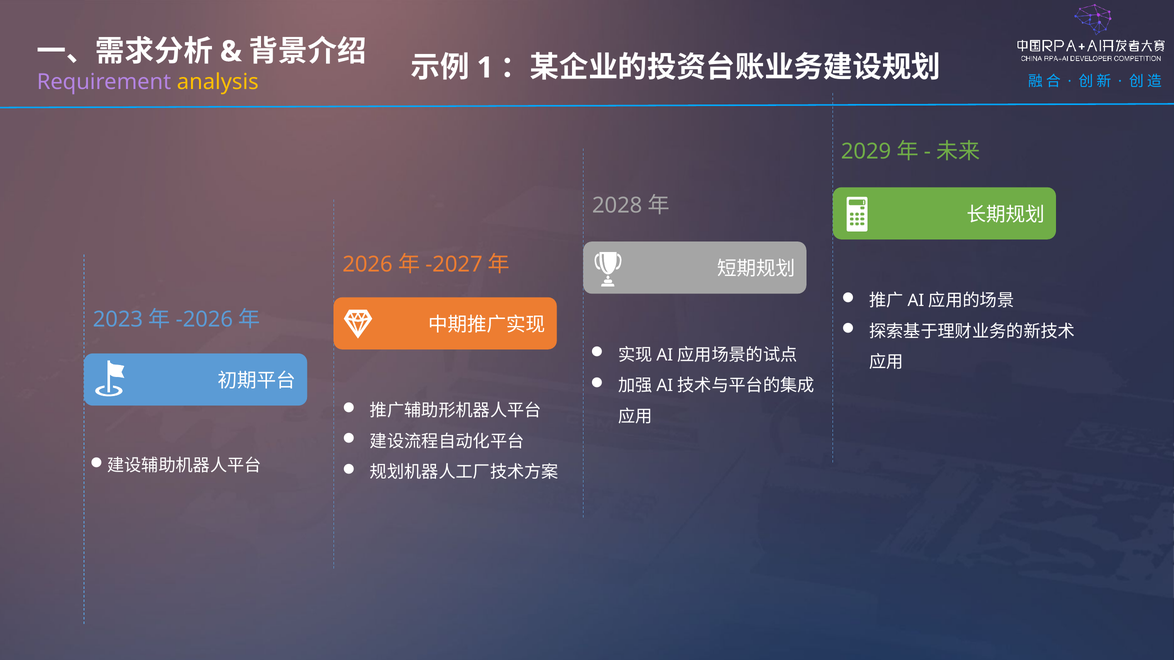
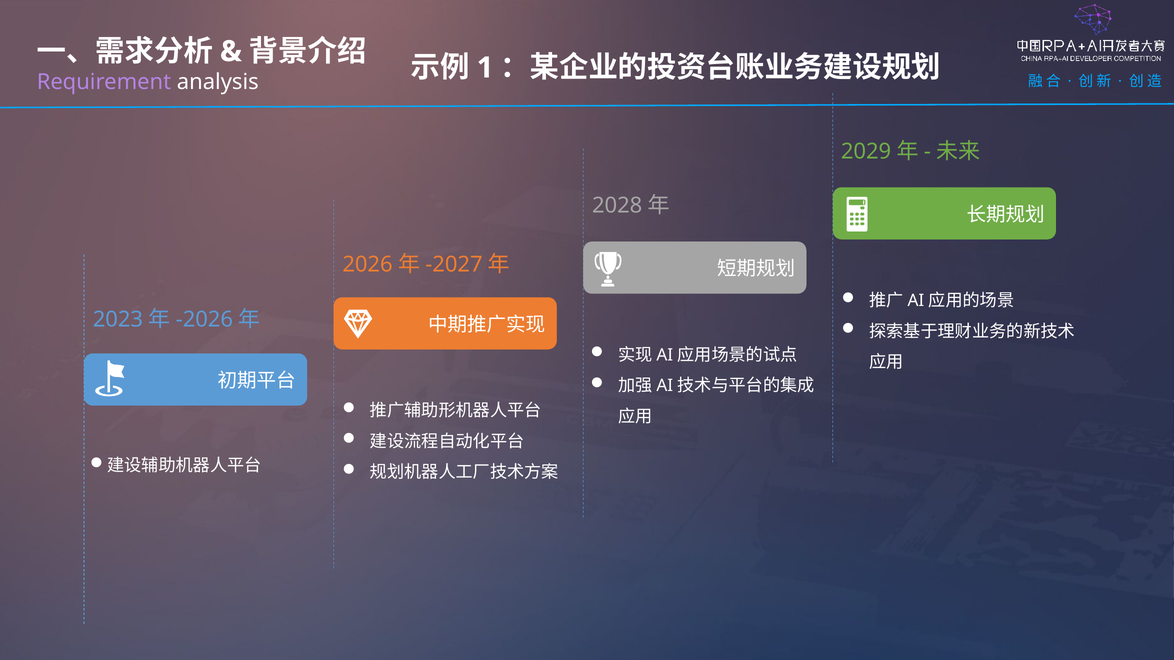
analysis colour: yellow -> white (218, 82)
